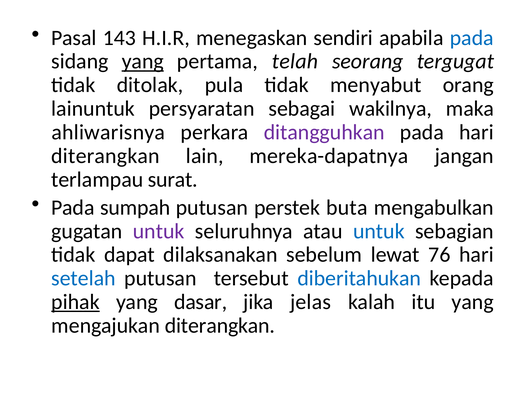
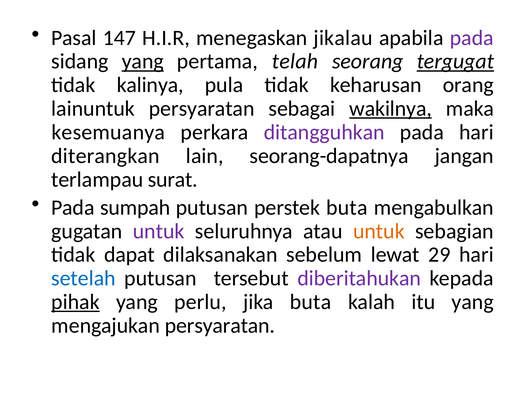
143: 143 -> 147 (119, 38)
sendiri: sendiri -> jikalau (343, 38)
pada colour: blue -> purple (472, 38)
tergugat underline: none -> present (455, 62)
ditolak: ditolak -> kalinya (150, 85)
menyabut: menyabut -> keharusan (376, 85)
wakilnya underline: none -> present (391, 109)
ahliwarisnya: ahliwarisnya -> kesemuanya (108, 133)
mereka-dapatnya: mereka-dapatnya -> seorang-dapatnya (329, 156)
untuk colour: blue -> orange (379, 231)
76: 76 -> 29 (439, 255)
diberitahukan colour: blue -> purple (359, 279)
dasar: dasar -> perlu (200, 302)
jika jelas: jelas -> buta (311, 302)
mengajukan diterangkan: diterangkan -> persyaratan (220, 326)
